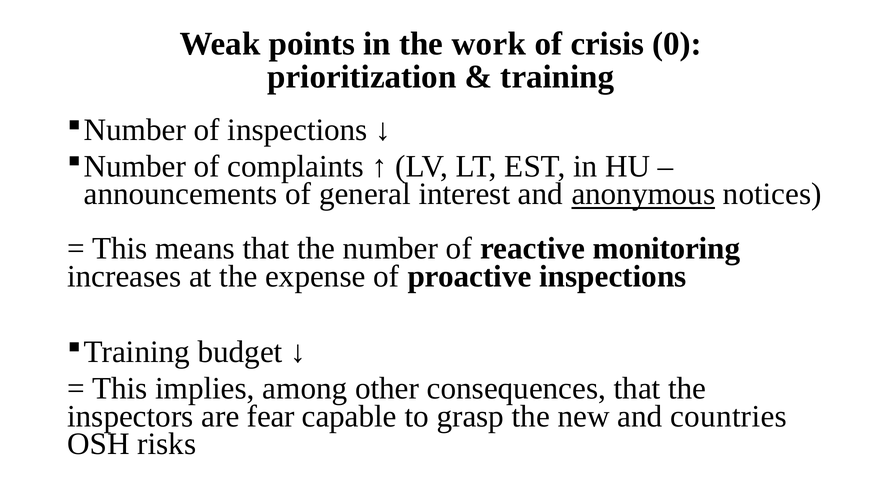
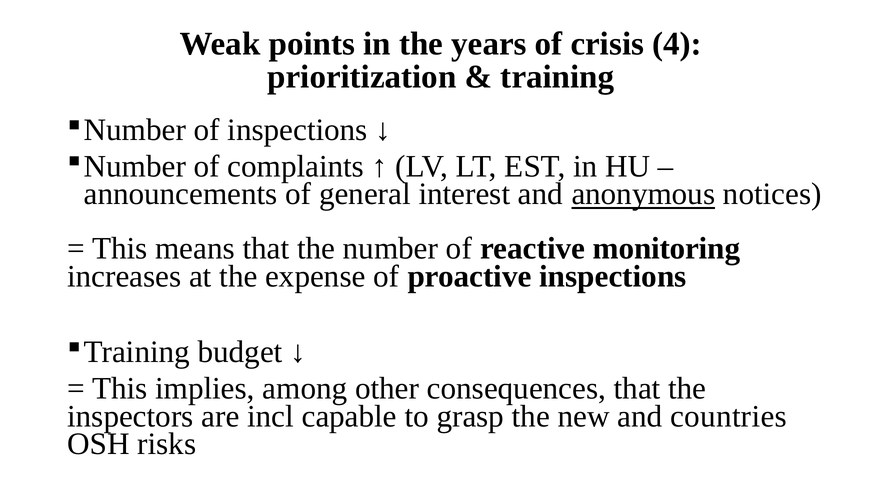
work: work -> years (489, 44)
0: 0 -> 4 (677, 44)
fear: fear -> incl (271, 416)
